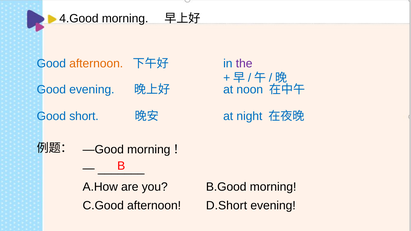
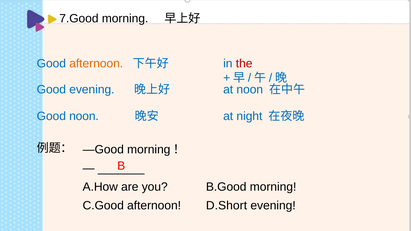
4.Good: 4.Good -> 7.Good (79, 18)
the colour: purple -> red (244, 64)
Good short: short -> noon (84, 116)
